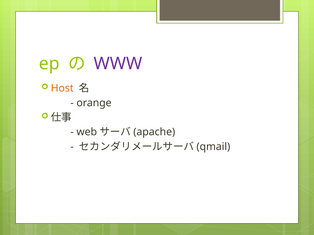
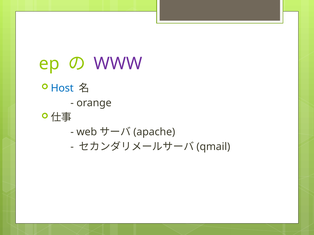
Host colour: orange -> blue (62, 88)
